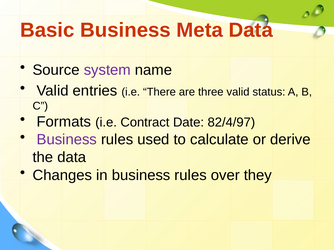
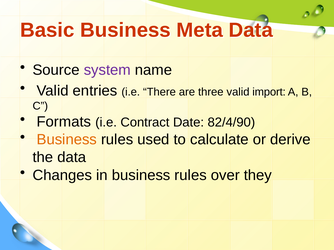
status: status -> import (269, 92)
82/4/97: 82/4/97 -> 82/4/90 (231, 123)
Business colour: purple -> orange (67, 140)
